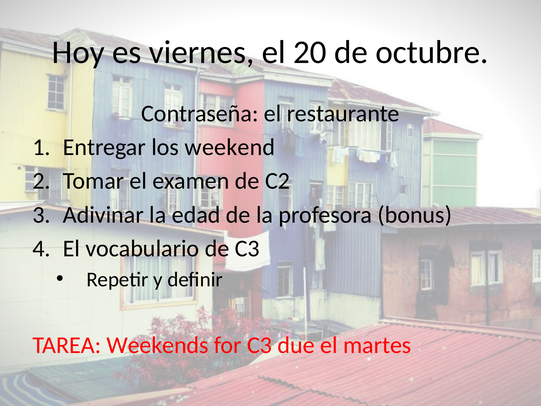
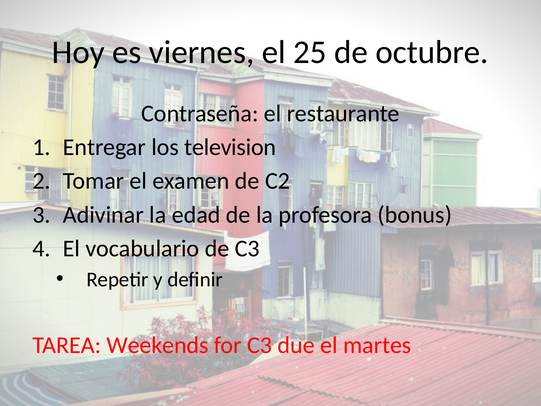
20: 20 -> 25 (310, 52)
weekend: weekend -> television (230, 147)
